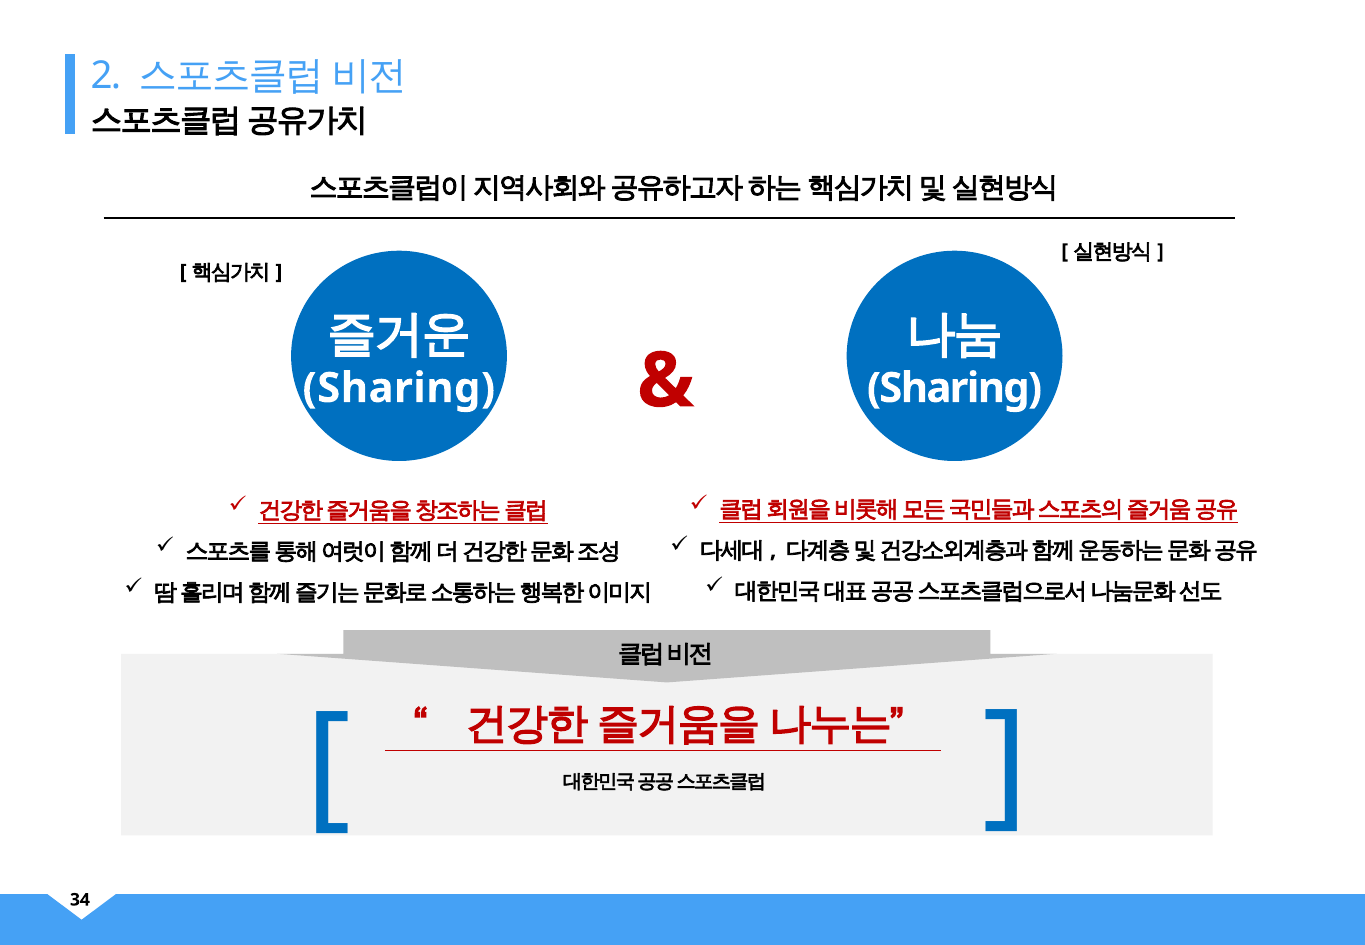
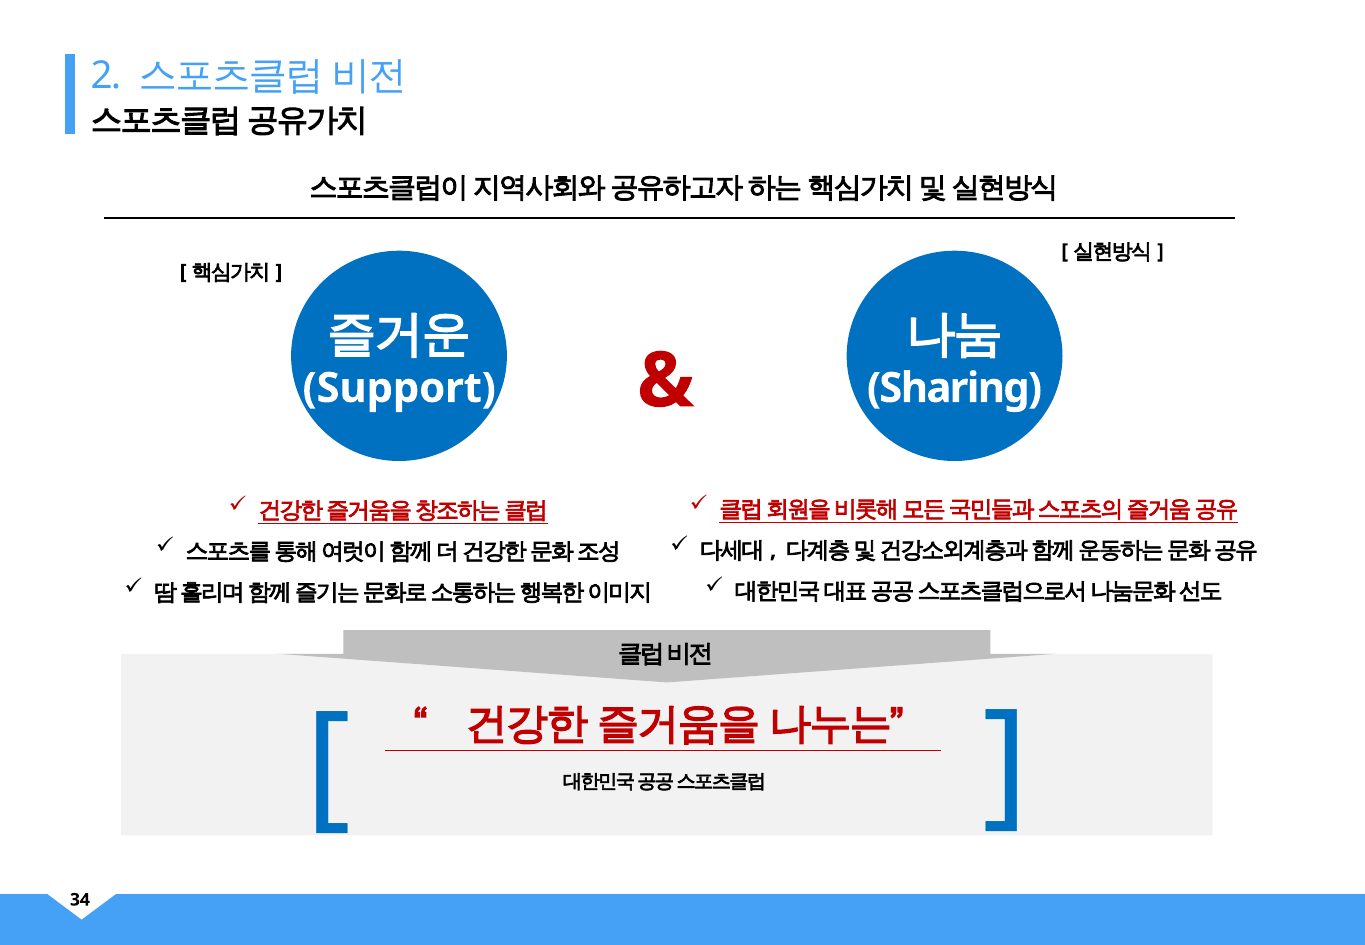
Sharing: Sharing -> Support (399, 388)
